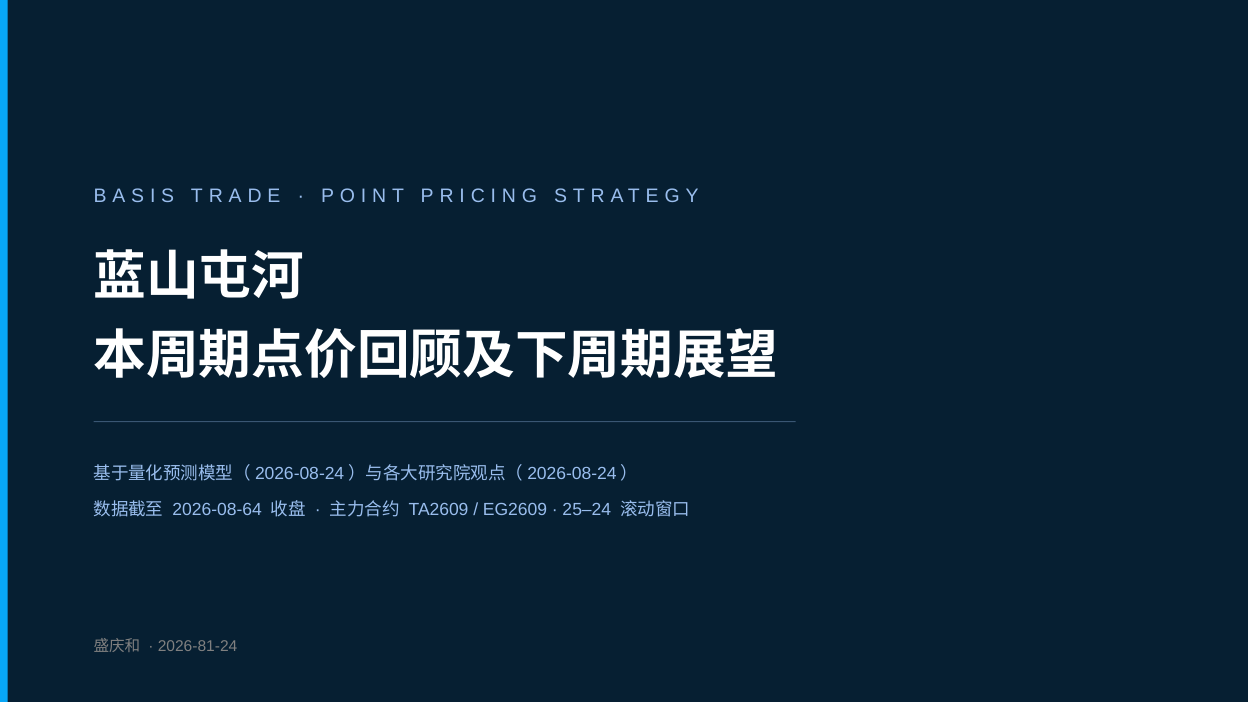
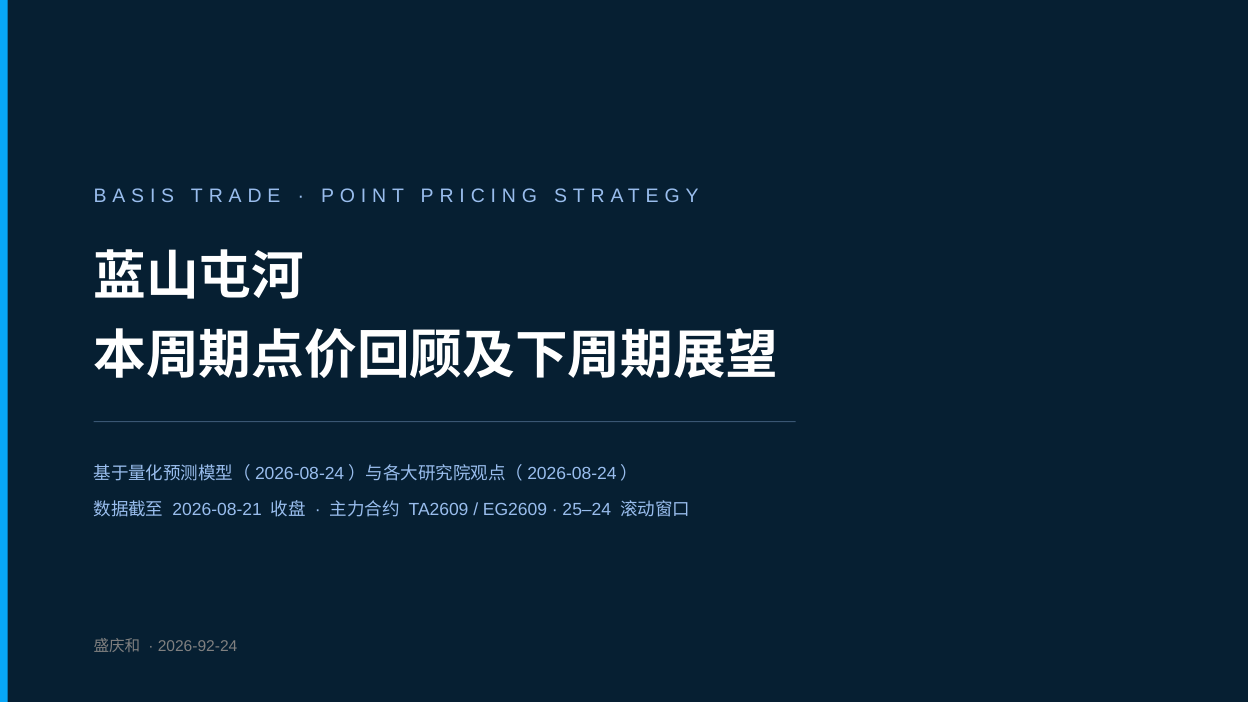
2026-08-64: 2026-08-64 -> 2026-08-21 (217, 510)
2026-81-24: 2026-81-24 -> 2026-92-24 (198, 646)
